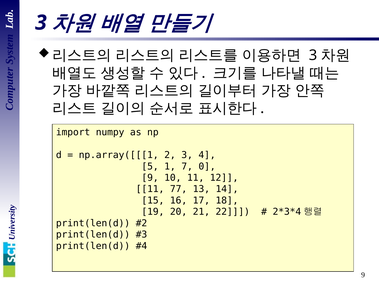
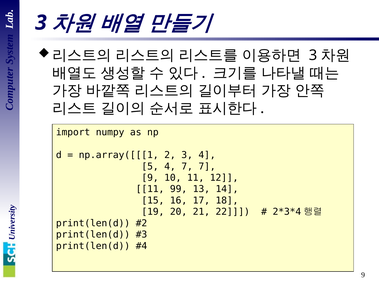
5 1: 1 -> 4 (170, 167)
7 0: 0 -> 7 (207, 167)
77: 77 -> 99 (179, 189)
